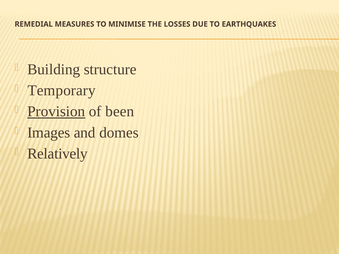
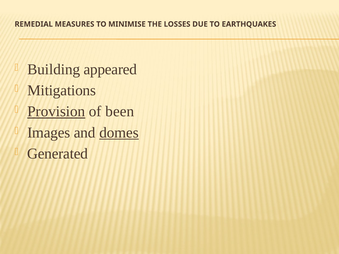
structure: structure -> appeared (110, 69)
Temporary: Temporary -> Mitigations (62, 91)
domes underline: none -> present (119, 133)
Relatively: Relatively -> Generated (58, 154)
